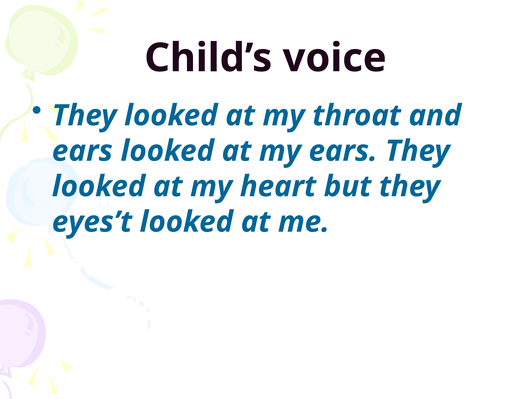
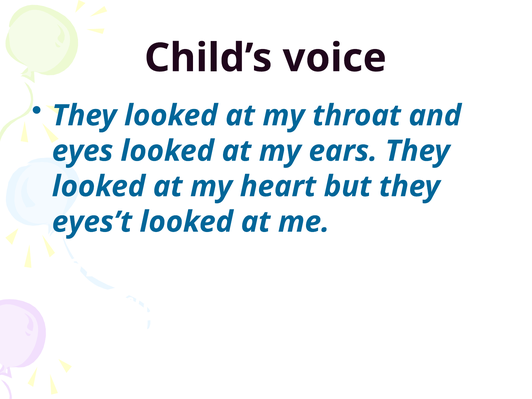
ears: ears -> eyes (83, 151)
